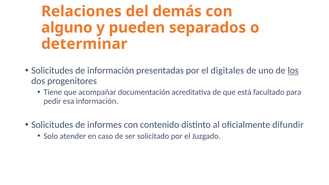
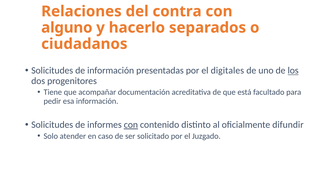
demás: demás -> contra (177, 11)
pueden: pueden -> hacerlo (137, 28)
determinar: determinar -> ciudadanos (84, 44)
con underline: none -> present (131, 125)
